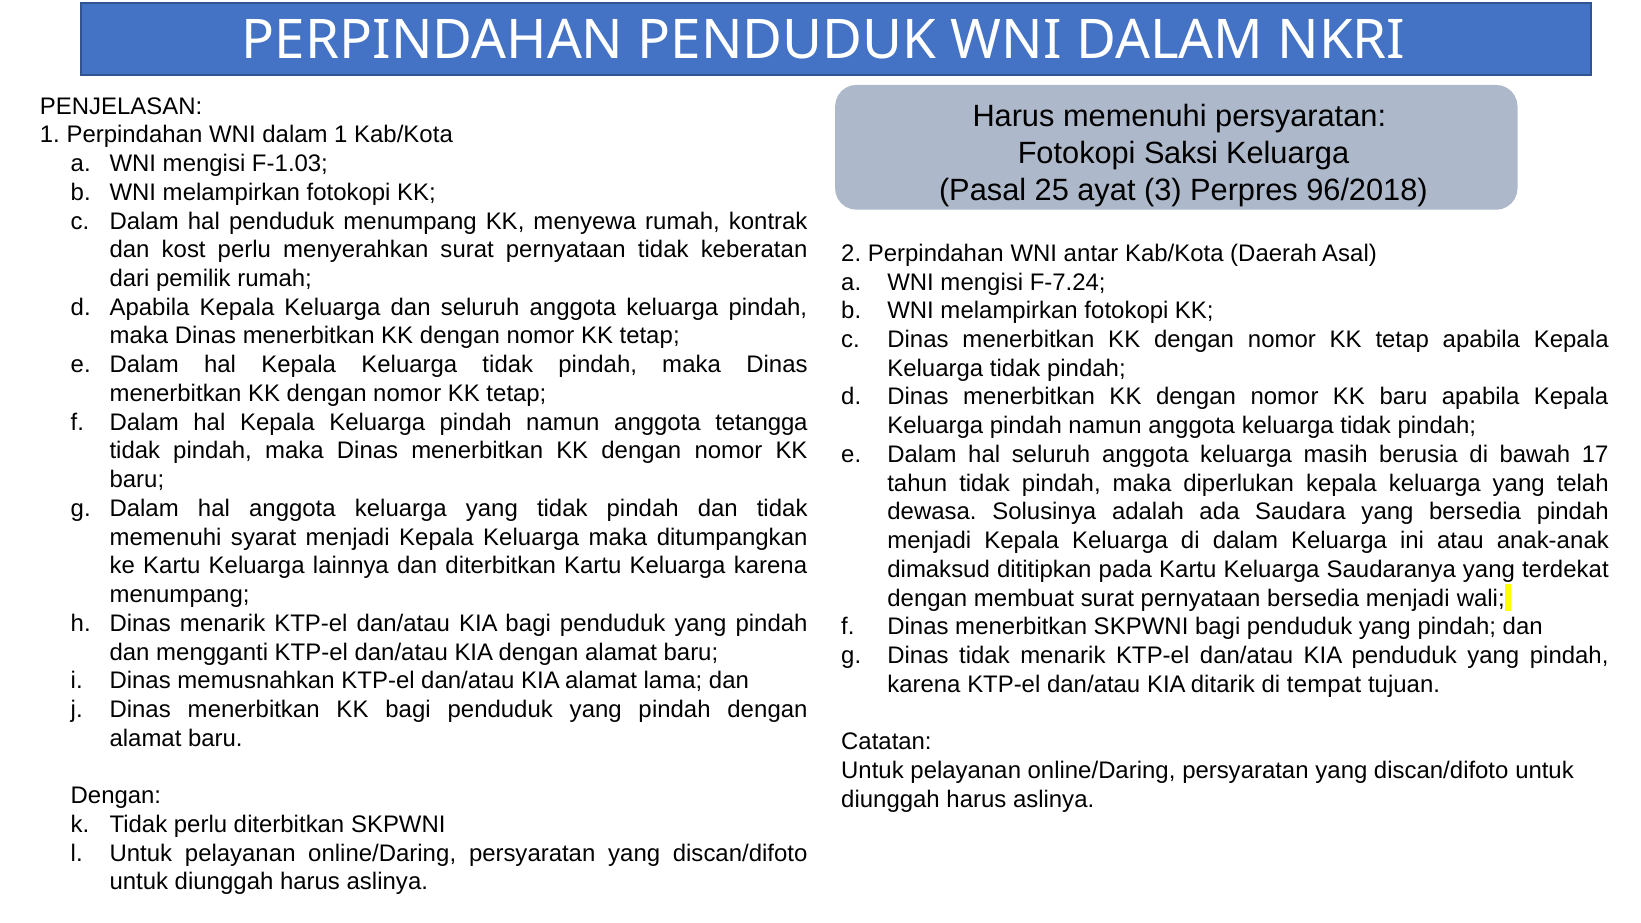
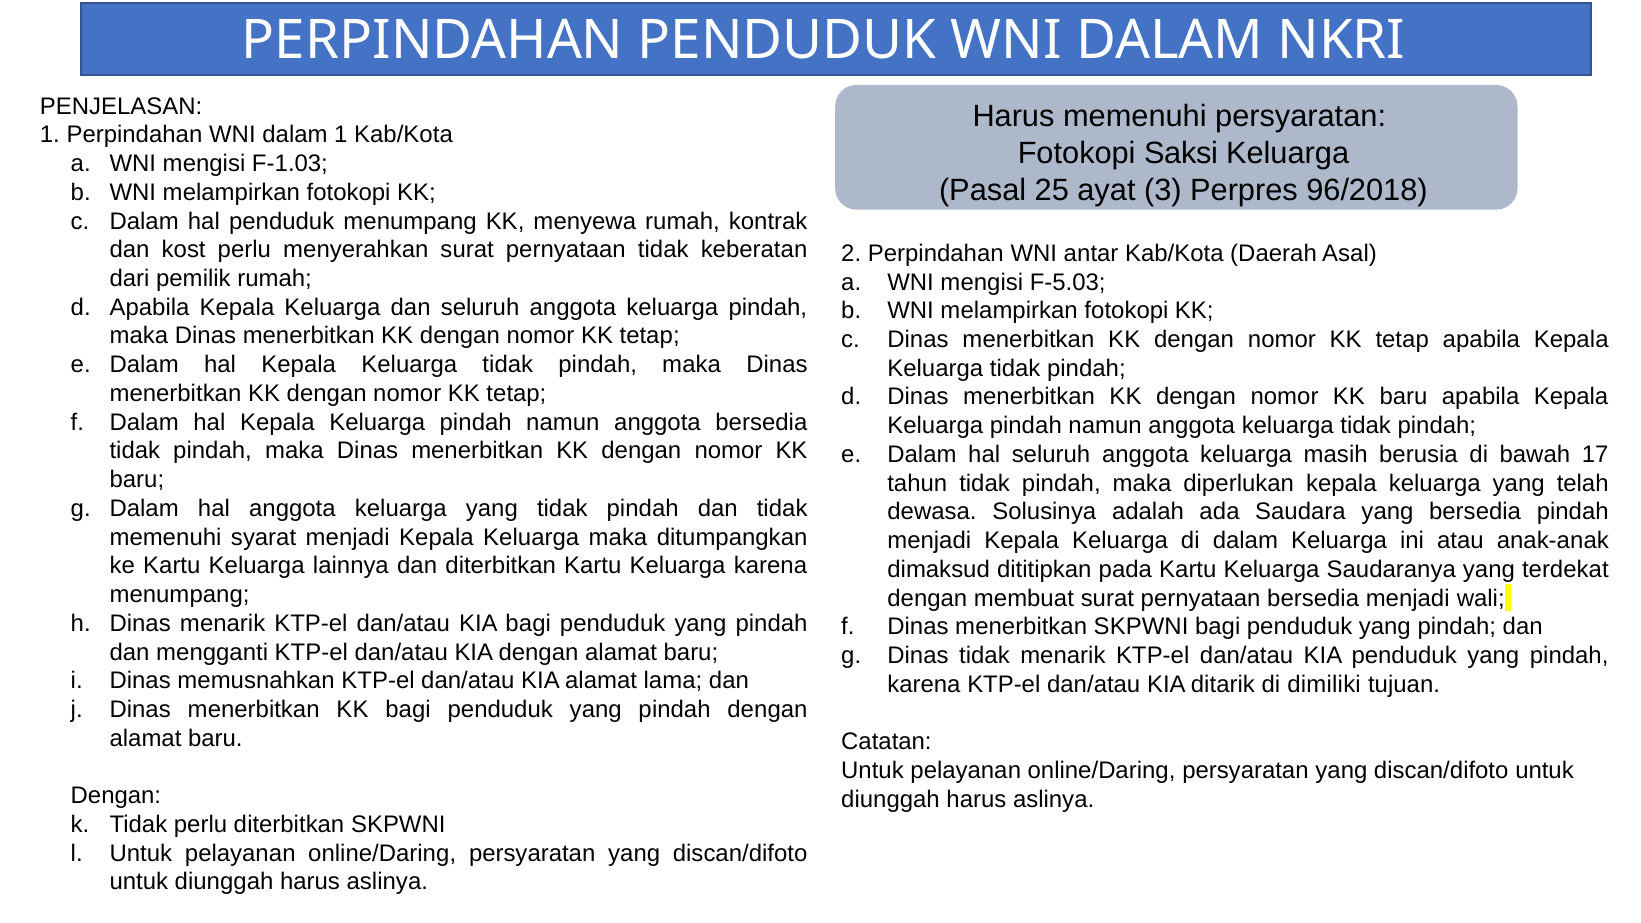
F-7.24: F-7.24 -> F-5.03 (1068, 282)
anggota tetangga: tetangga -> bersedia (761, 422)
tempat: tempat -> dimiliki (1324, 684)
